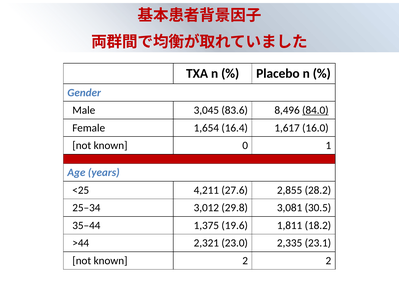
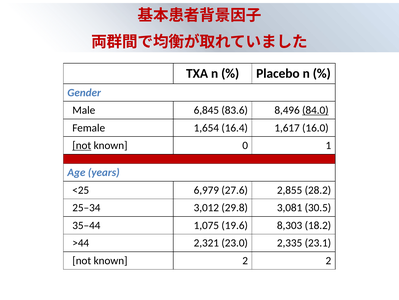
3,045: 3,045 -> 6,845 (206, 110)
not underline: none -> present (82, 145)
4,211: 4,211 -> 6,979 (206, 190)
1,375: 1,375 -> 1,075 (206, 225)
1,811: 1,811 -> 8,303 (290, 225)
